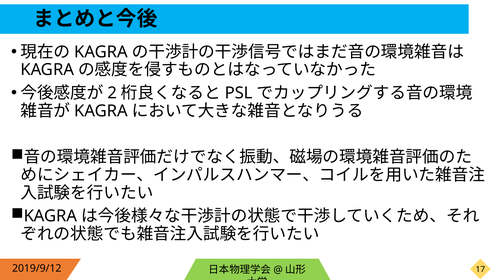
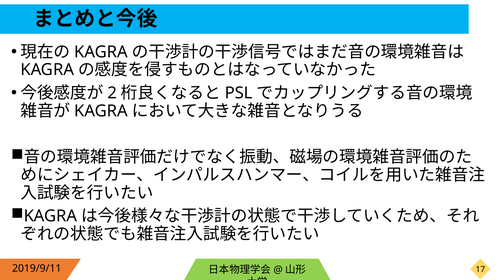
2019/9/12: 2019/9/12 -> 2019/9/11 (37, 269)
